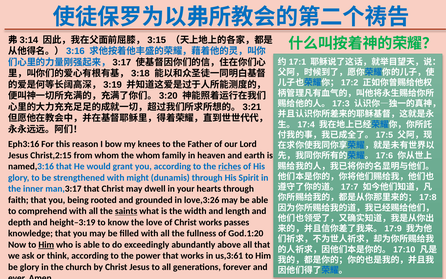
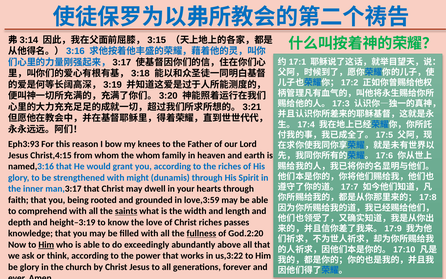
Eph3:16: Eph3:16 -> Eph3:93 (24, 144)
Christ,2:15: Christ,2:15 -> Christ,4:15 (51, 155)
riches underline: present -> none (230, 166)
love,3:26: love,3:26 -> love,3:59 (202, 200)
Christ works: works -> riches (210, 222)
fullness underline: none -> present (201, 233)
God.1:20: God.1:20 -> God.2:20 (246, 233)
us,3:61: us,3:61 -> us,3:22 (229, 256)
